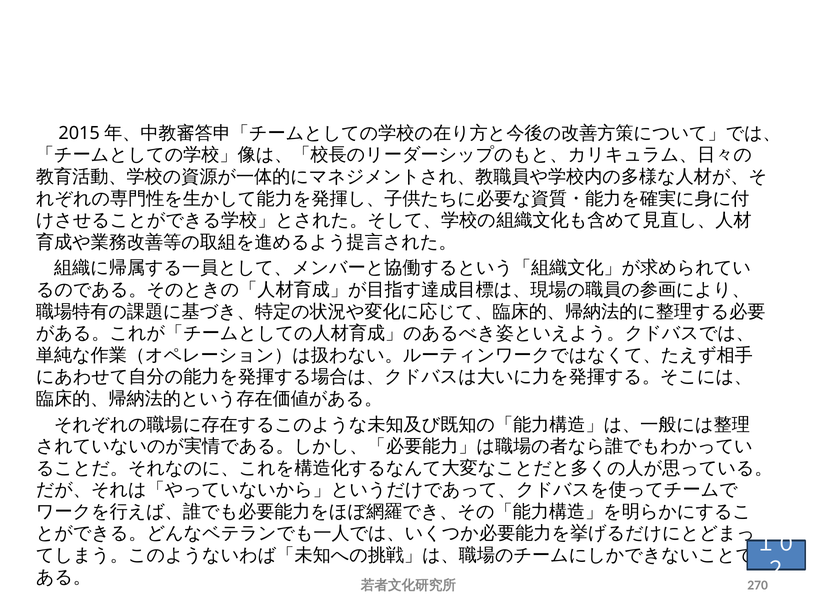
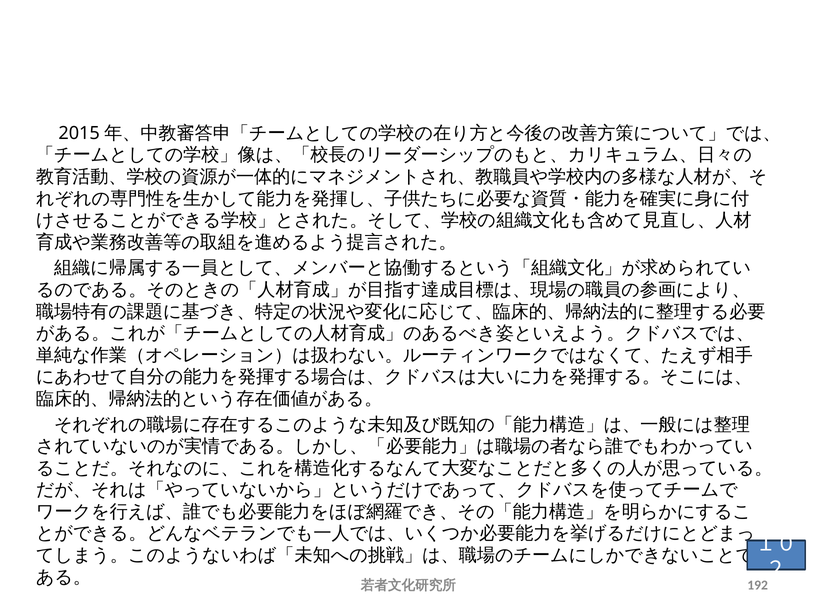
270: 270 -> 192 (758, 585)
